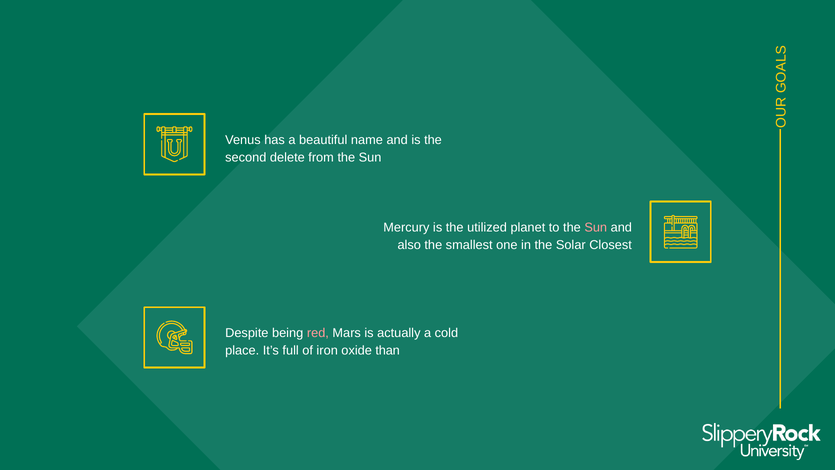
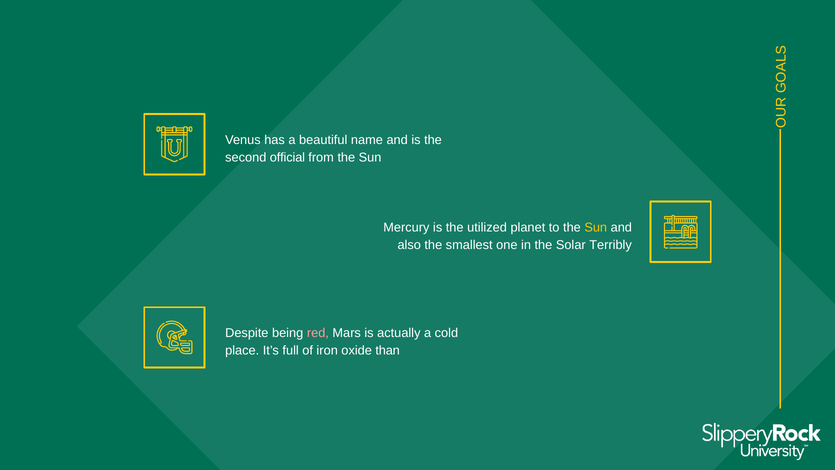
delete: delete -> official (287, 158)
Sun colour: pink -> yellow (596, 227)
Closest: Closest -> Terribly (611, 245)
